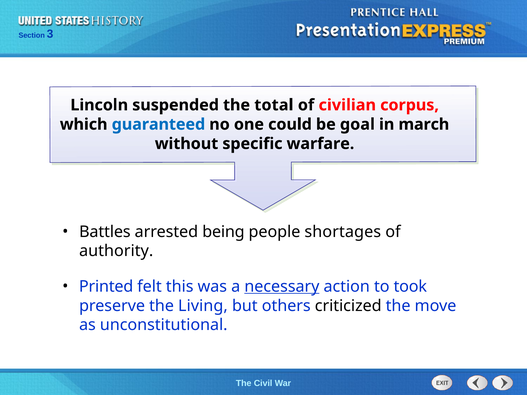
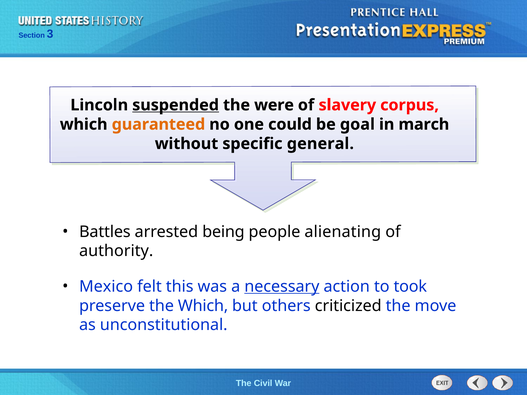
suspended underline: none -> present (176, 105)
total: total -> were (274, 105)
civilian: civilian -> slavery (347, 105)
guaranteed colour: blue -> orange (158, 124)
warfare: warfare -> general (320, 144)
shortages: shortages -> alienating (343, 232)
Printed: Printed -> Mexico (106, 287)
the Living: Living -> Which (203, 306)
